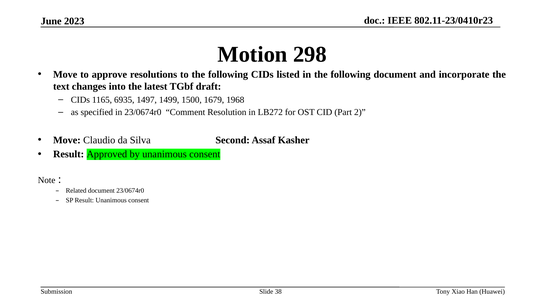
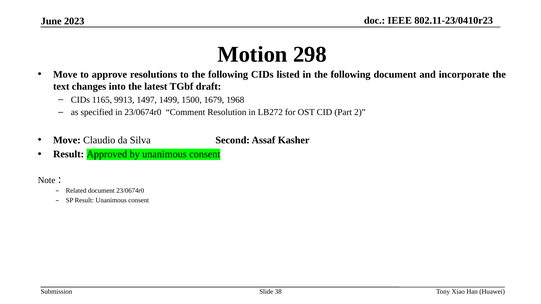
6935: 6935 -> 9913 (124, 100)
